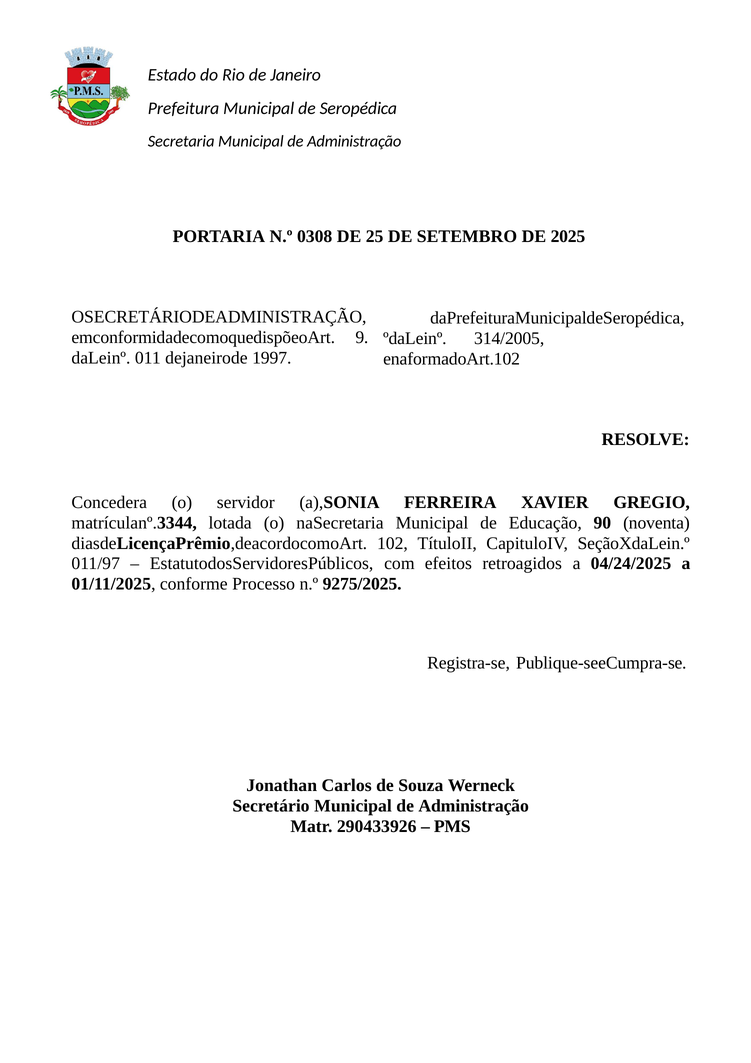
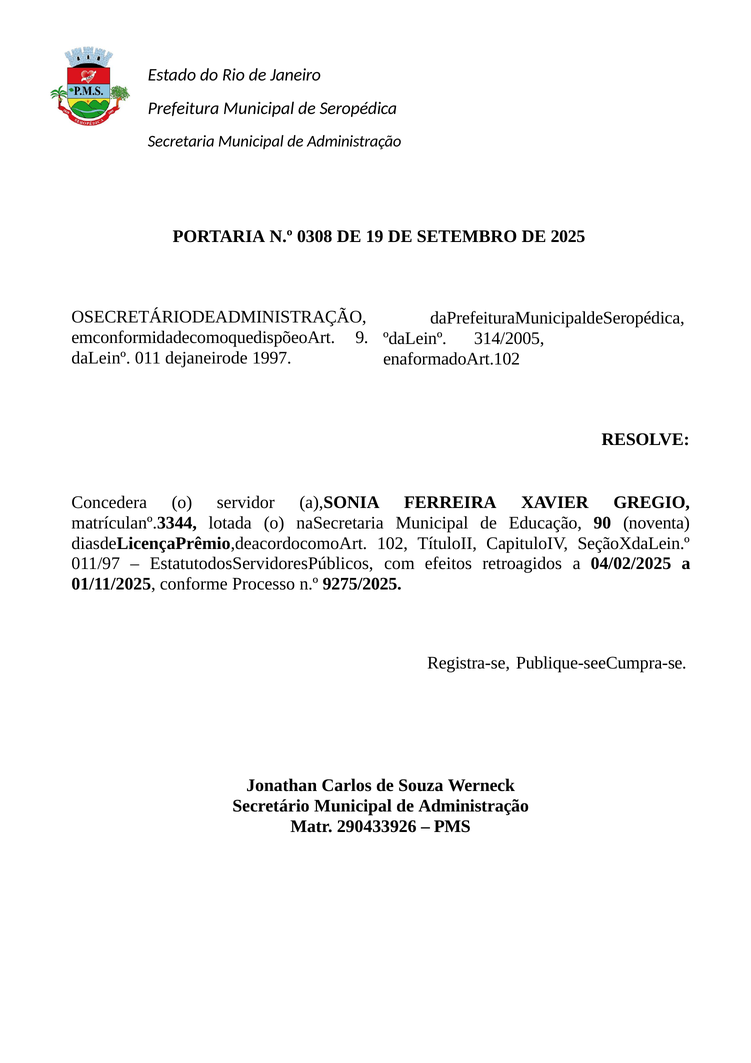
25: 25 -> 19 (375, 236)
04/24/2025: 04/24/2025 -> 04/02/2025 (631, 563)
